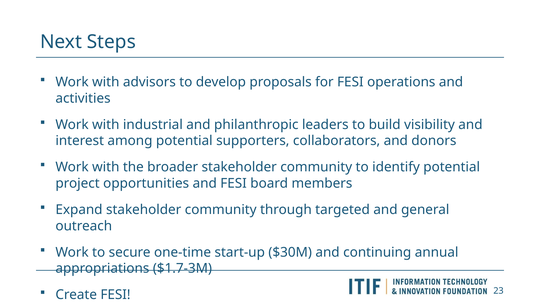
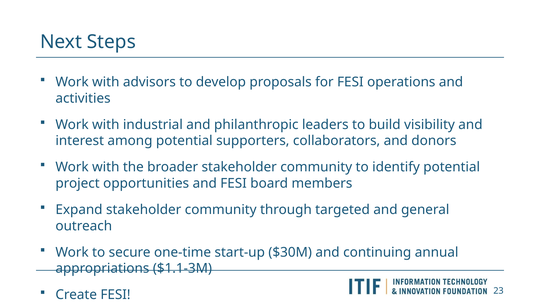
$1.7-3M: $1.7-3M -> $1.1-3M (182, 268)
